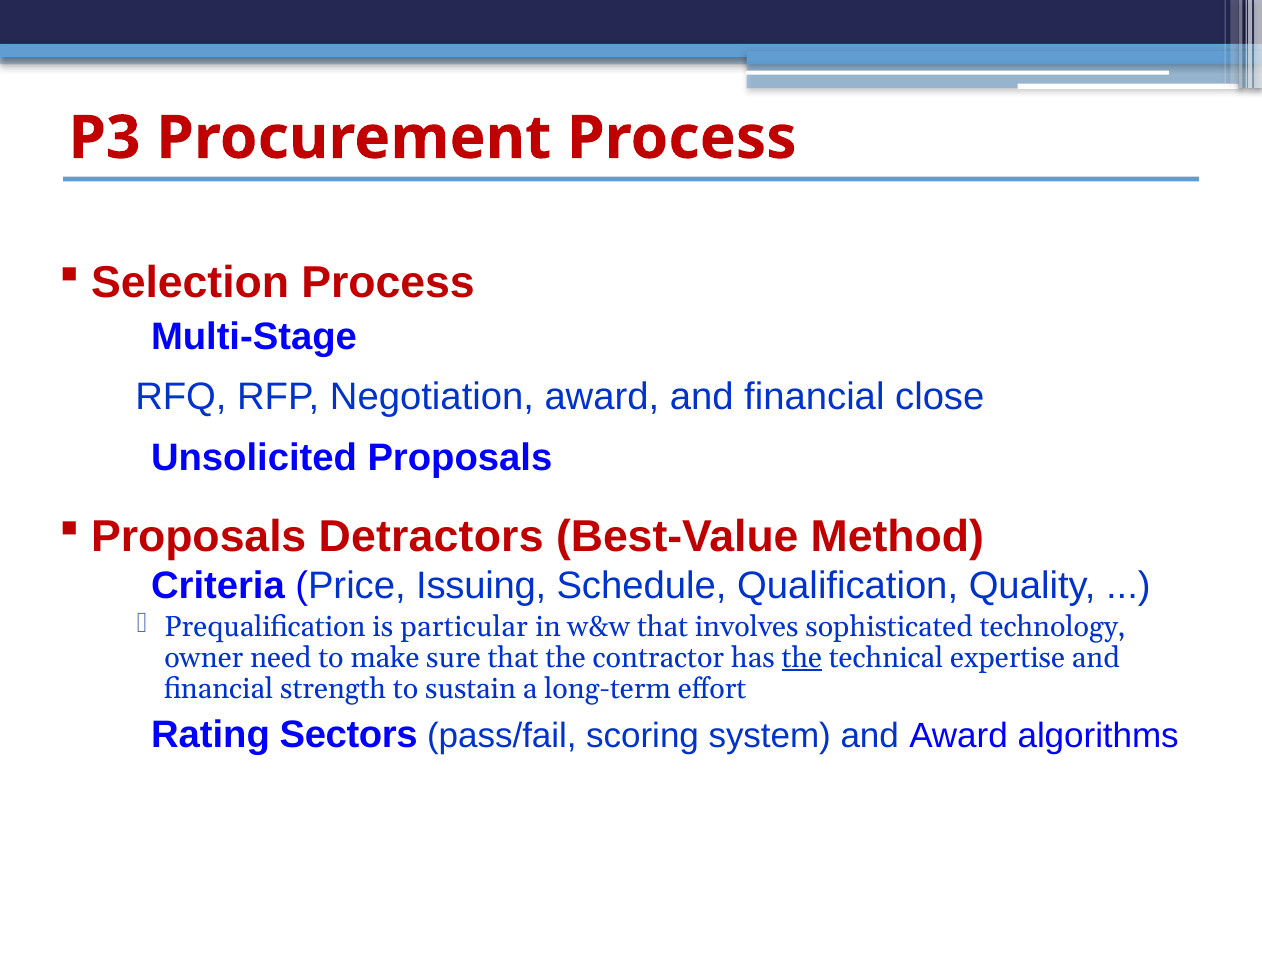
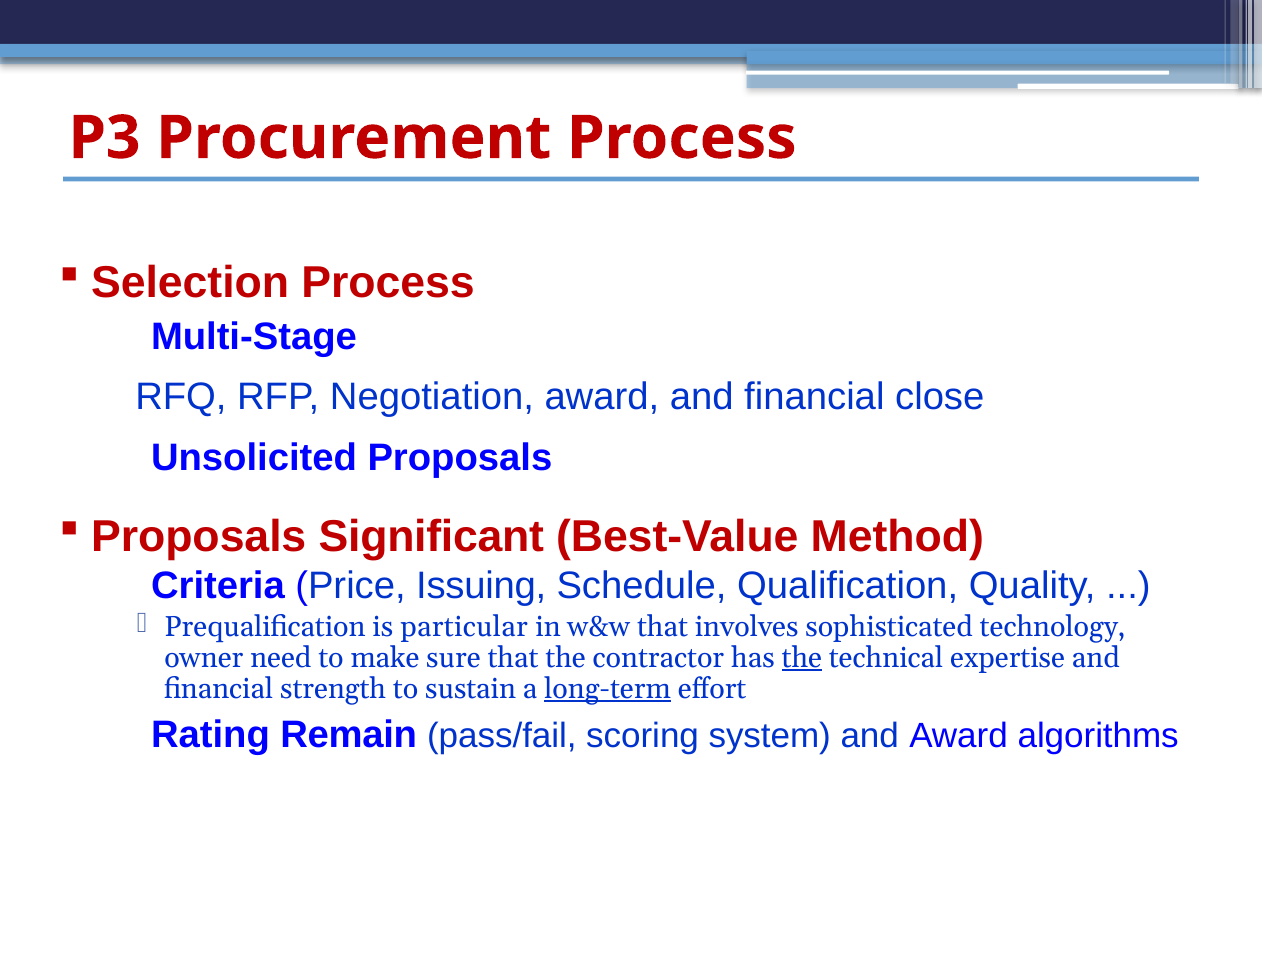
Detractors: Detractors -> Significant (431, 537)
long-term underline: none -> present (608, 689)
Sectors: Sectors -> Remain (349, 735)
